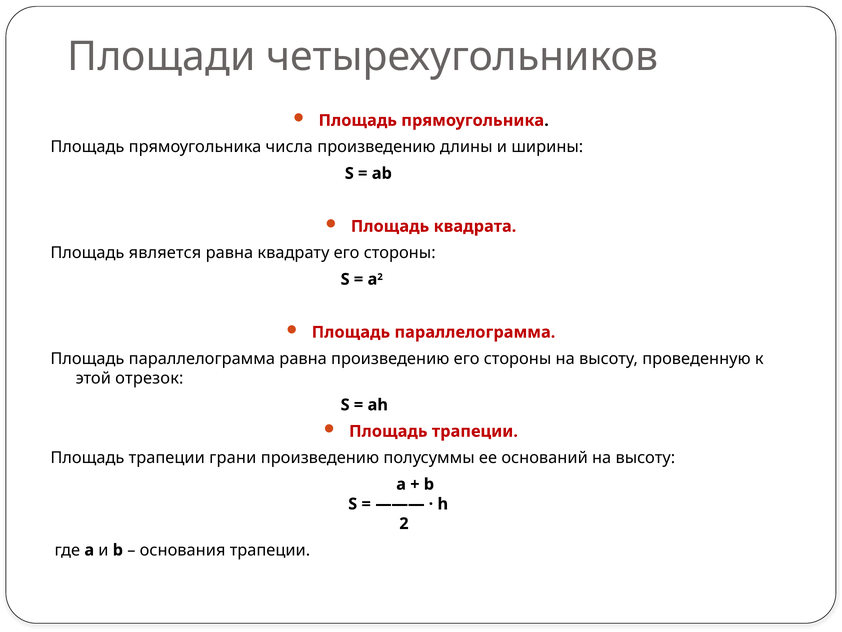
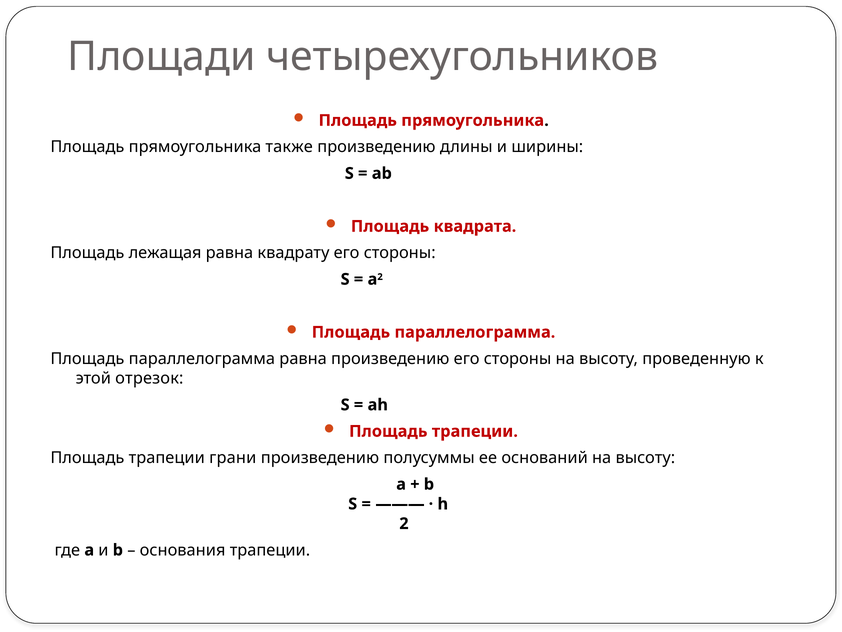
числа: числа -> также (289, 147)
является: является -> лежащая (165, 253)
